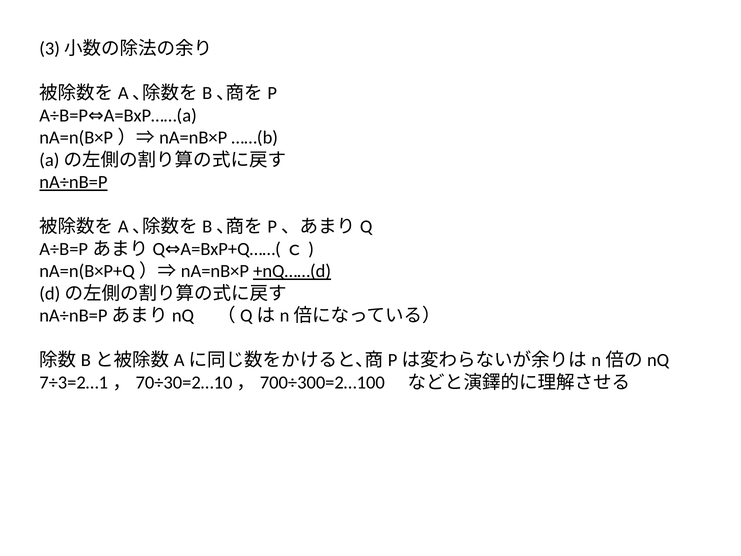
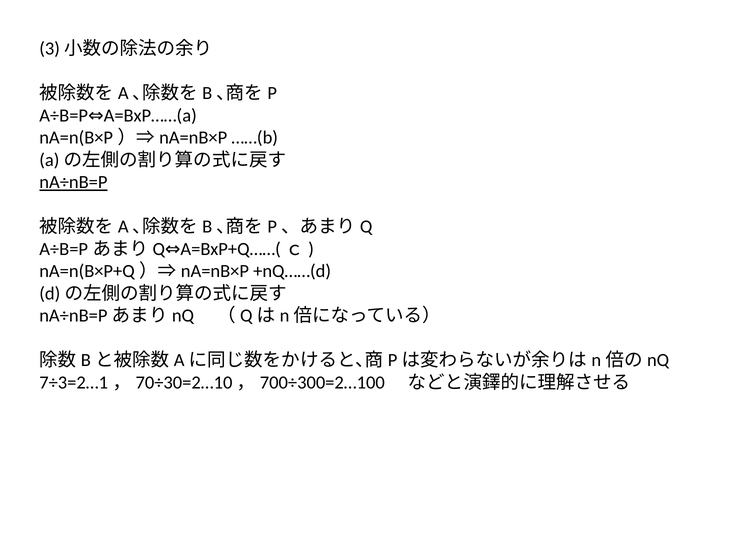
+nQ……(d underline: present -> none (292, 271)
